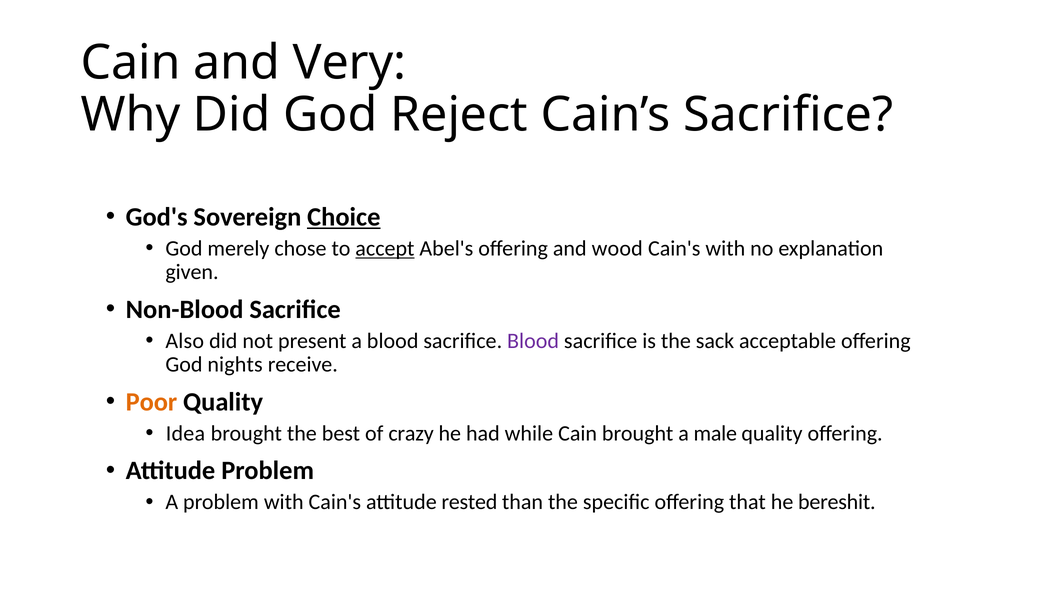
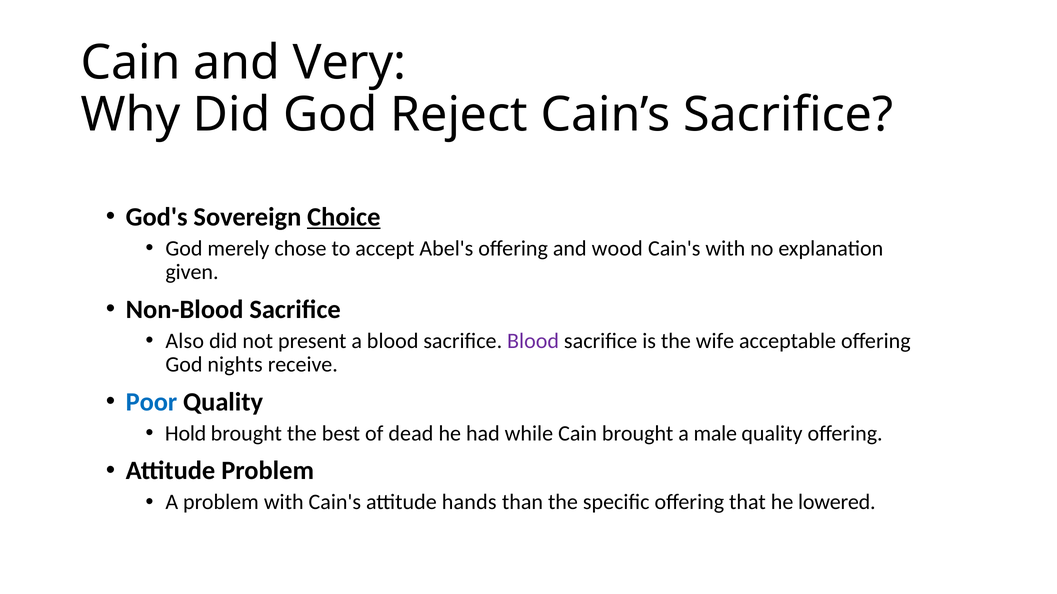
accept underline: present -> none (385, 249)
sack: sack -> wife (715, 341)
Poor colour: orange -> blue (151, 402)
Idea: Idea -> Hold (186, 434)
crazy: crazy -> dead (411, 434)
rested: rested -> hands (469, 503)
bereshit: bereshit -> lowered (837, 503)
